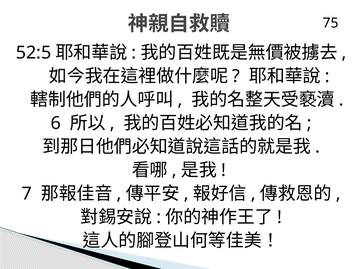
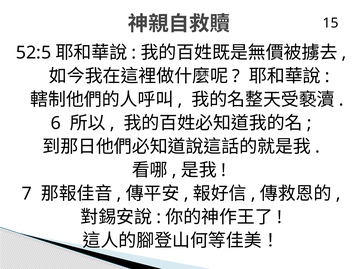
75: 75 -> 15 (331, 23)
